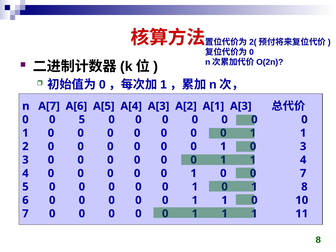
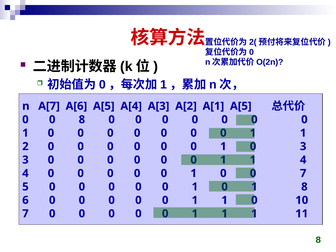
A[1 A[3: A[3 -> A[5 (241, 106)
0 5: 5 -> 8 (82, 120)
